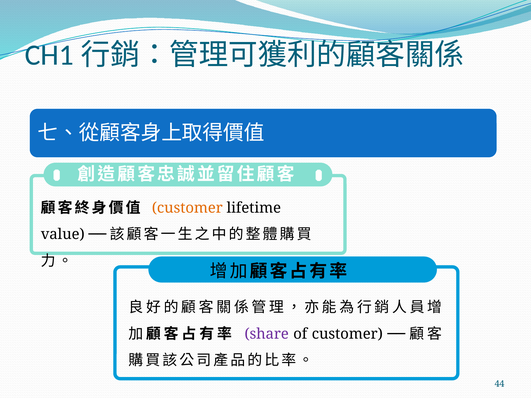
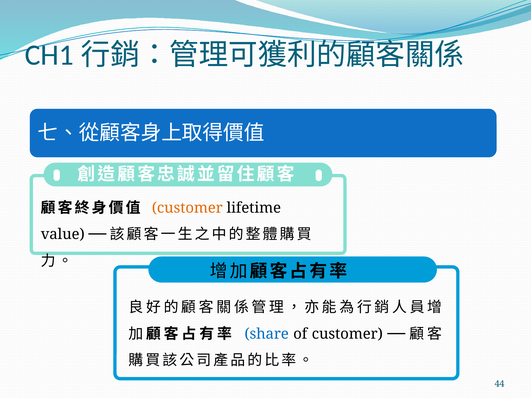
share colour: purple -> blue (267, 334)
